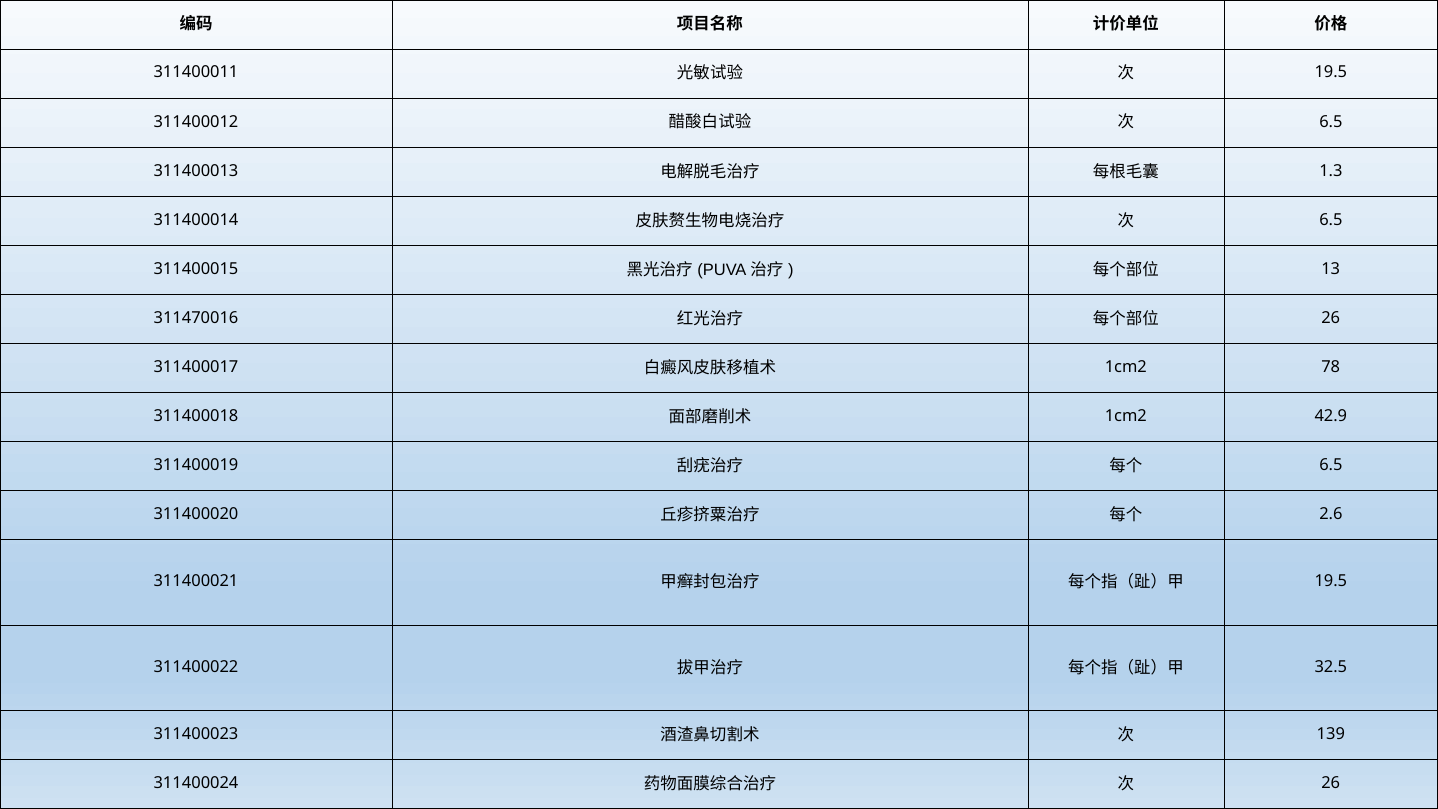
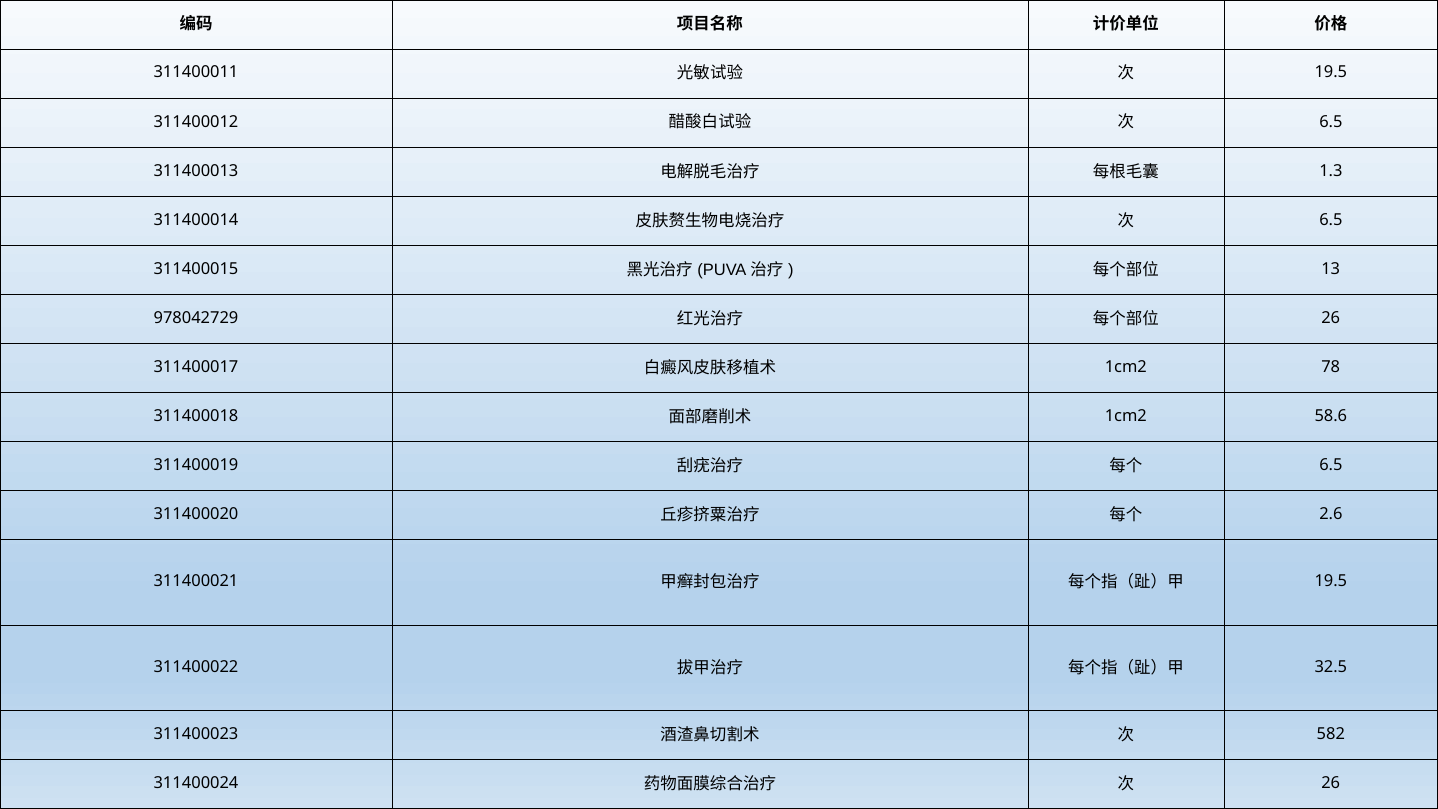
311470016: 311470016 -> 978042729 (196, 318)
42.9: 42.9 -> 58.6 (1331, 416)
139: 139 -> 582 (1331, 734)
